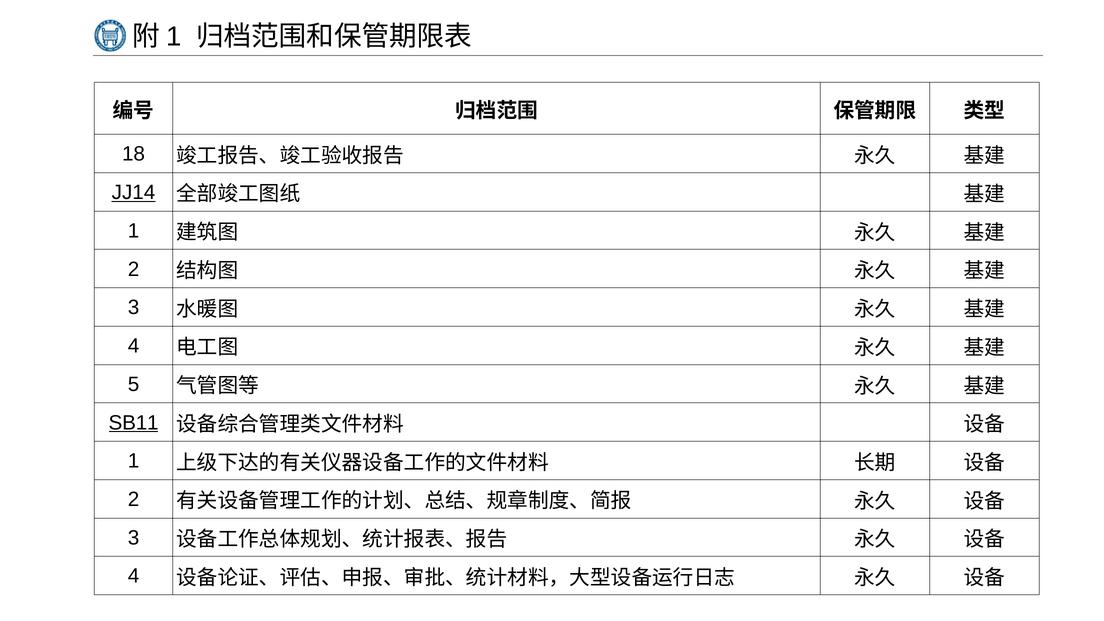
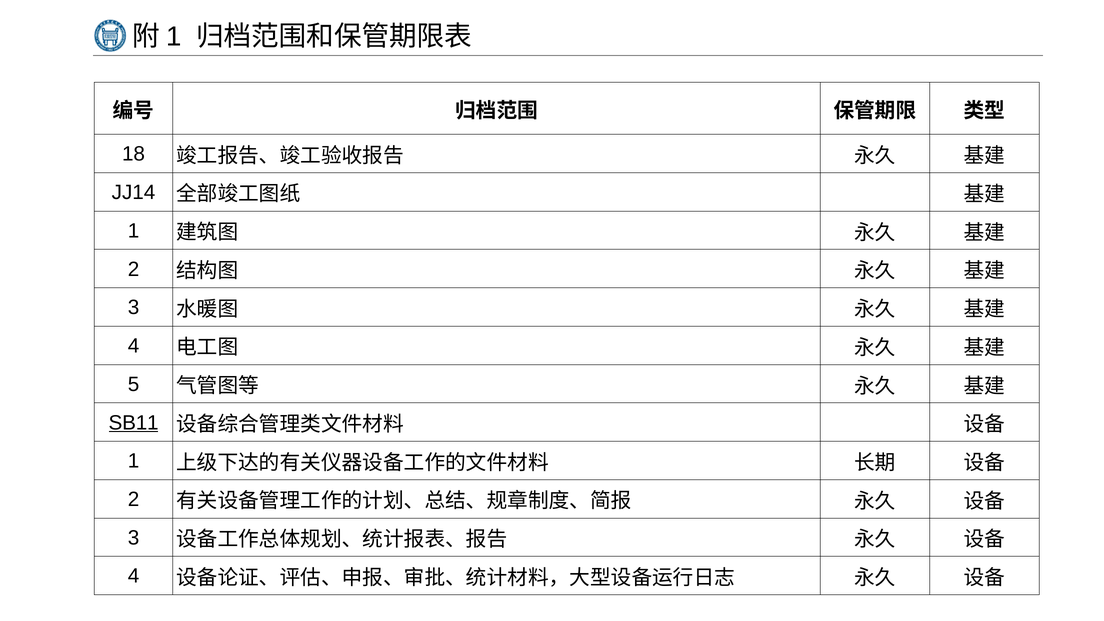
JJ14 underline: present -> none (134, 192)
